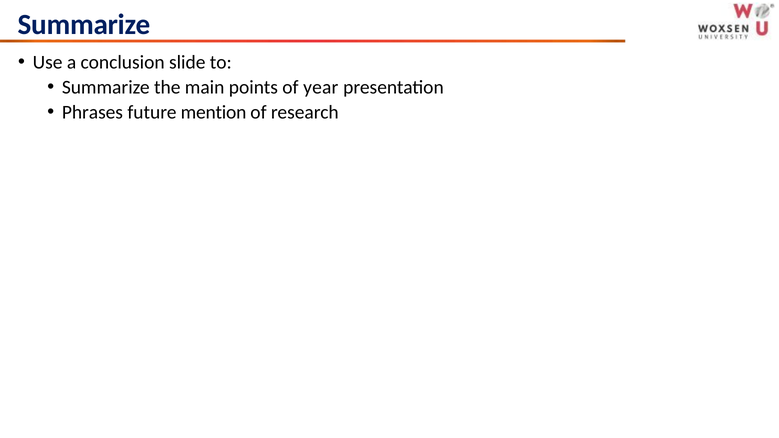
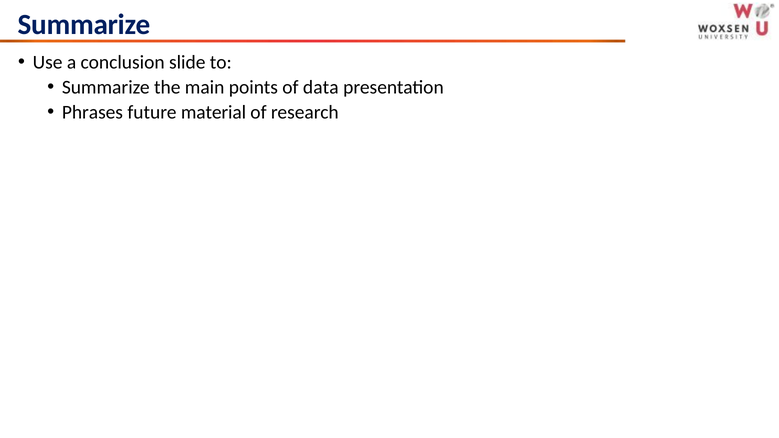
year: year -> data (321, 87)
mention: mention -> material (214, 112)
